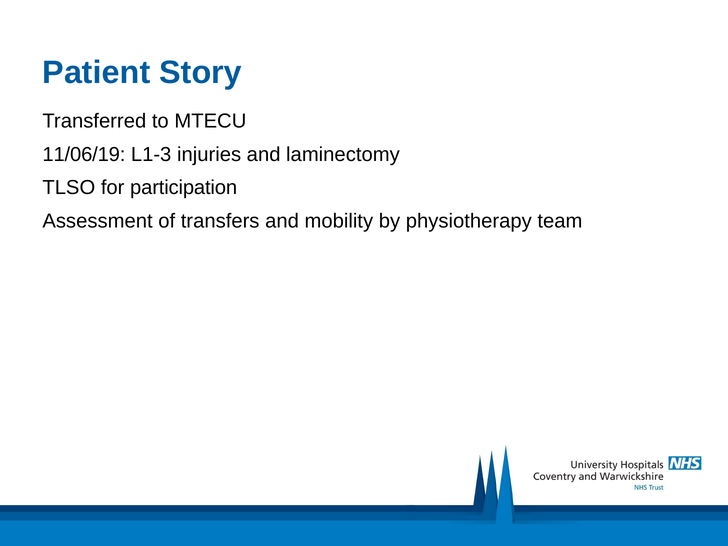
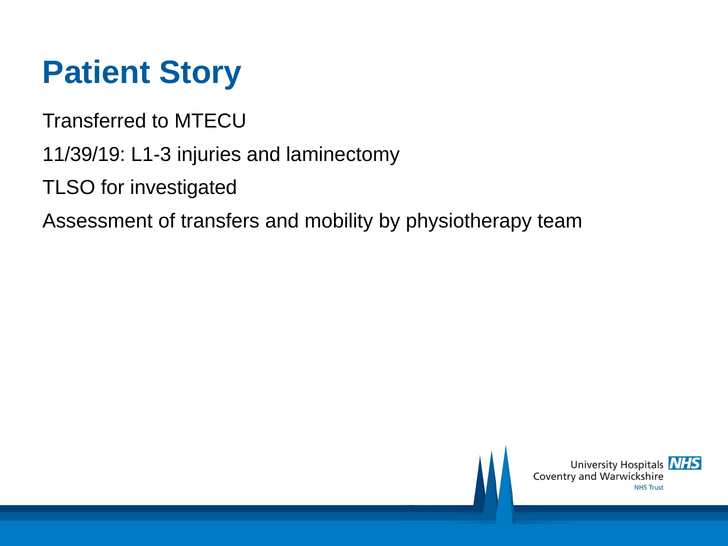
11/06/19: 11/06/19 -> 11/39/19 (84, 154)
participation: participation -> investigated (184, 188)
